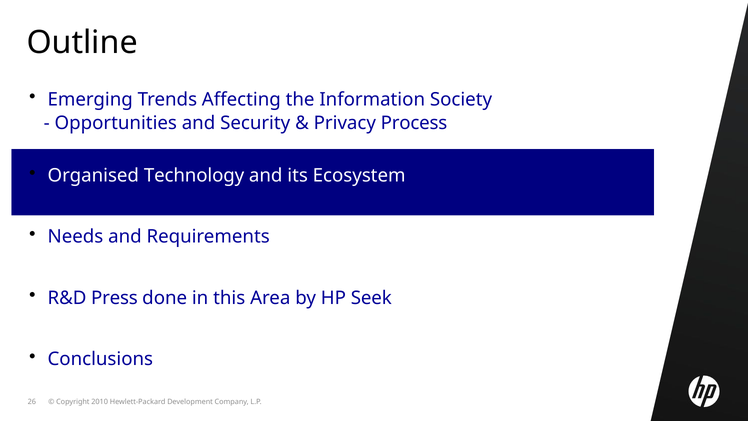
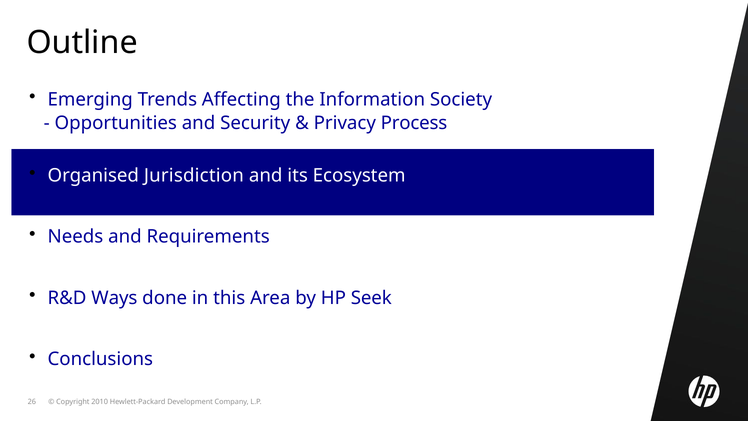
Technology: Technology -> Jurisdiction (194, 175)
Press: Press -> Ways (114, 298)
